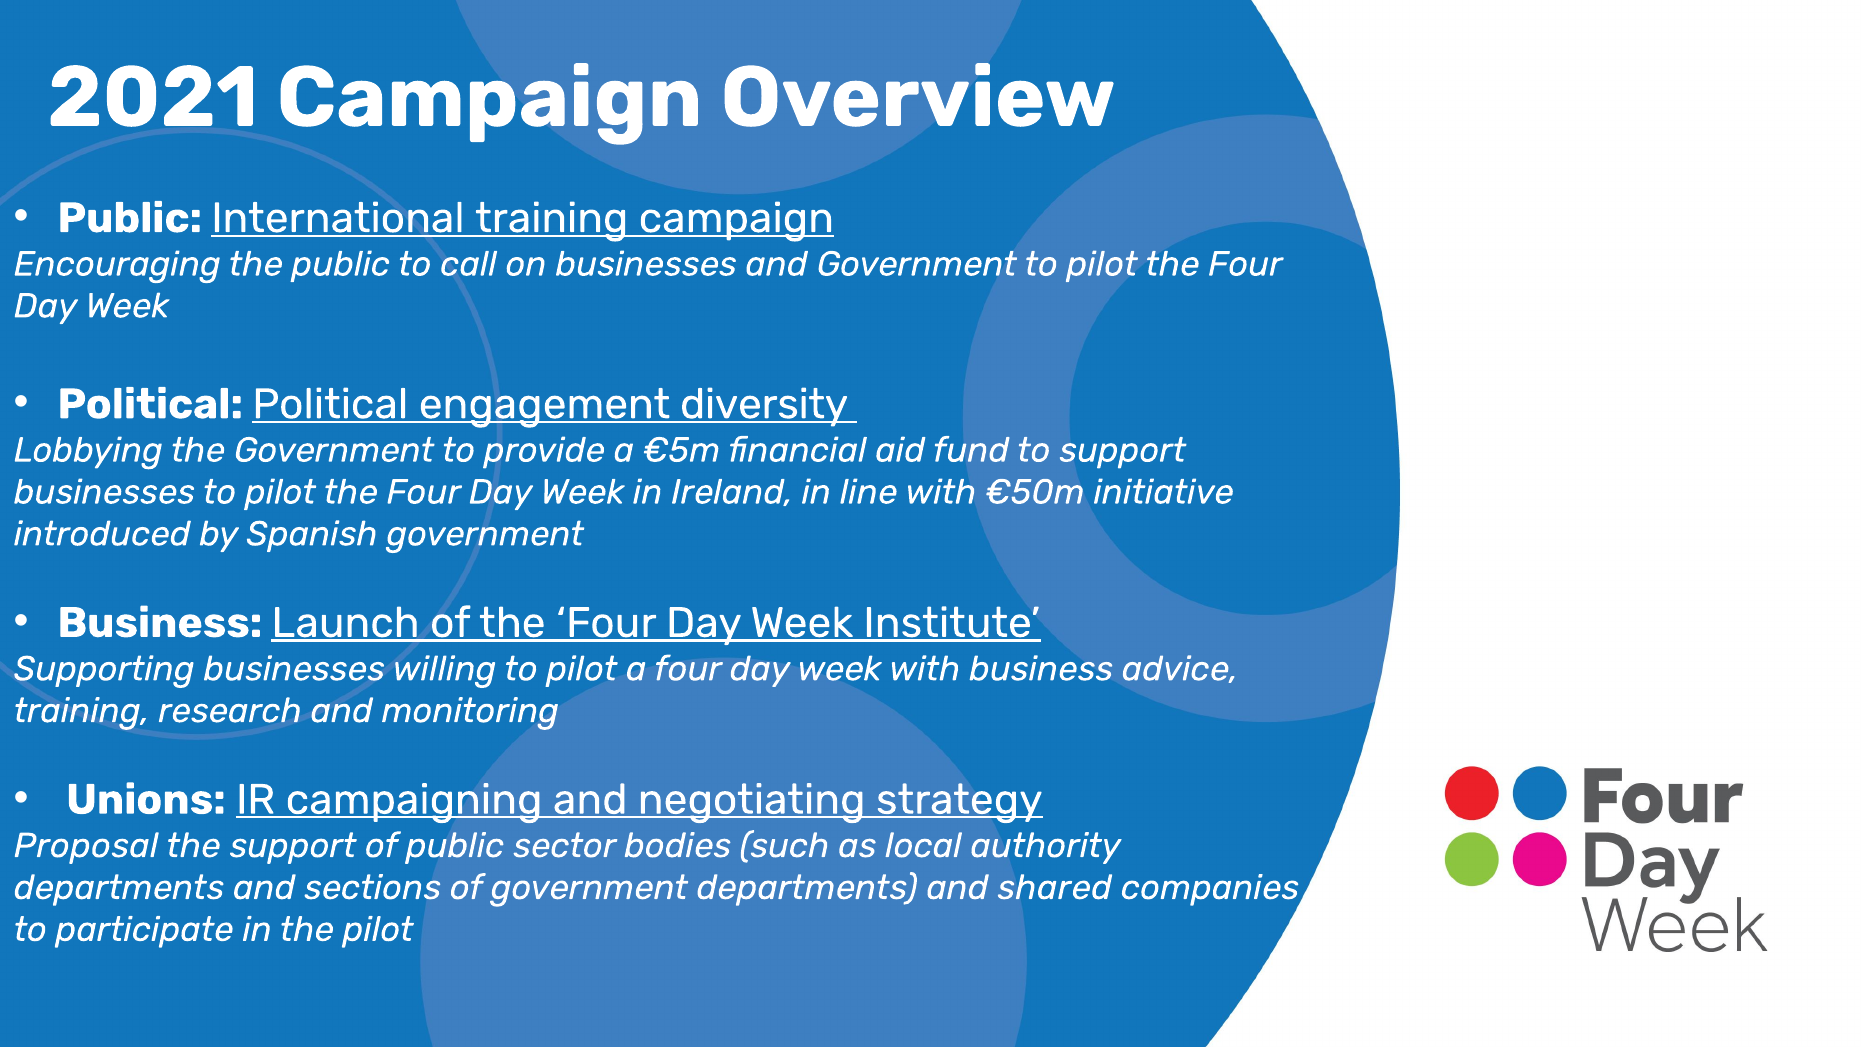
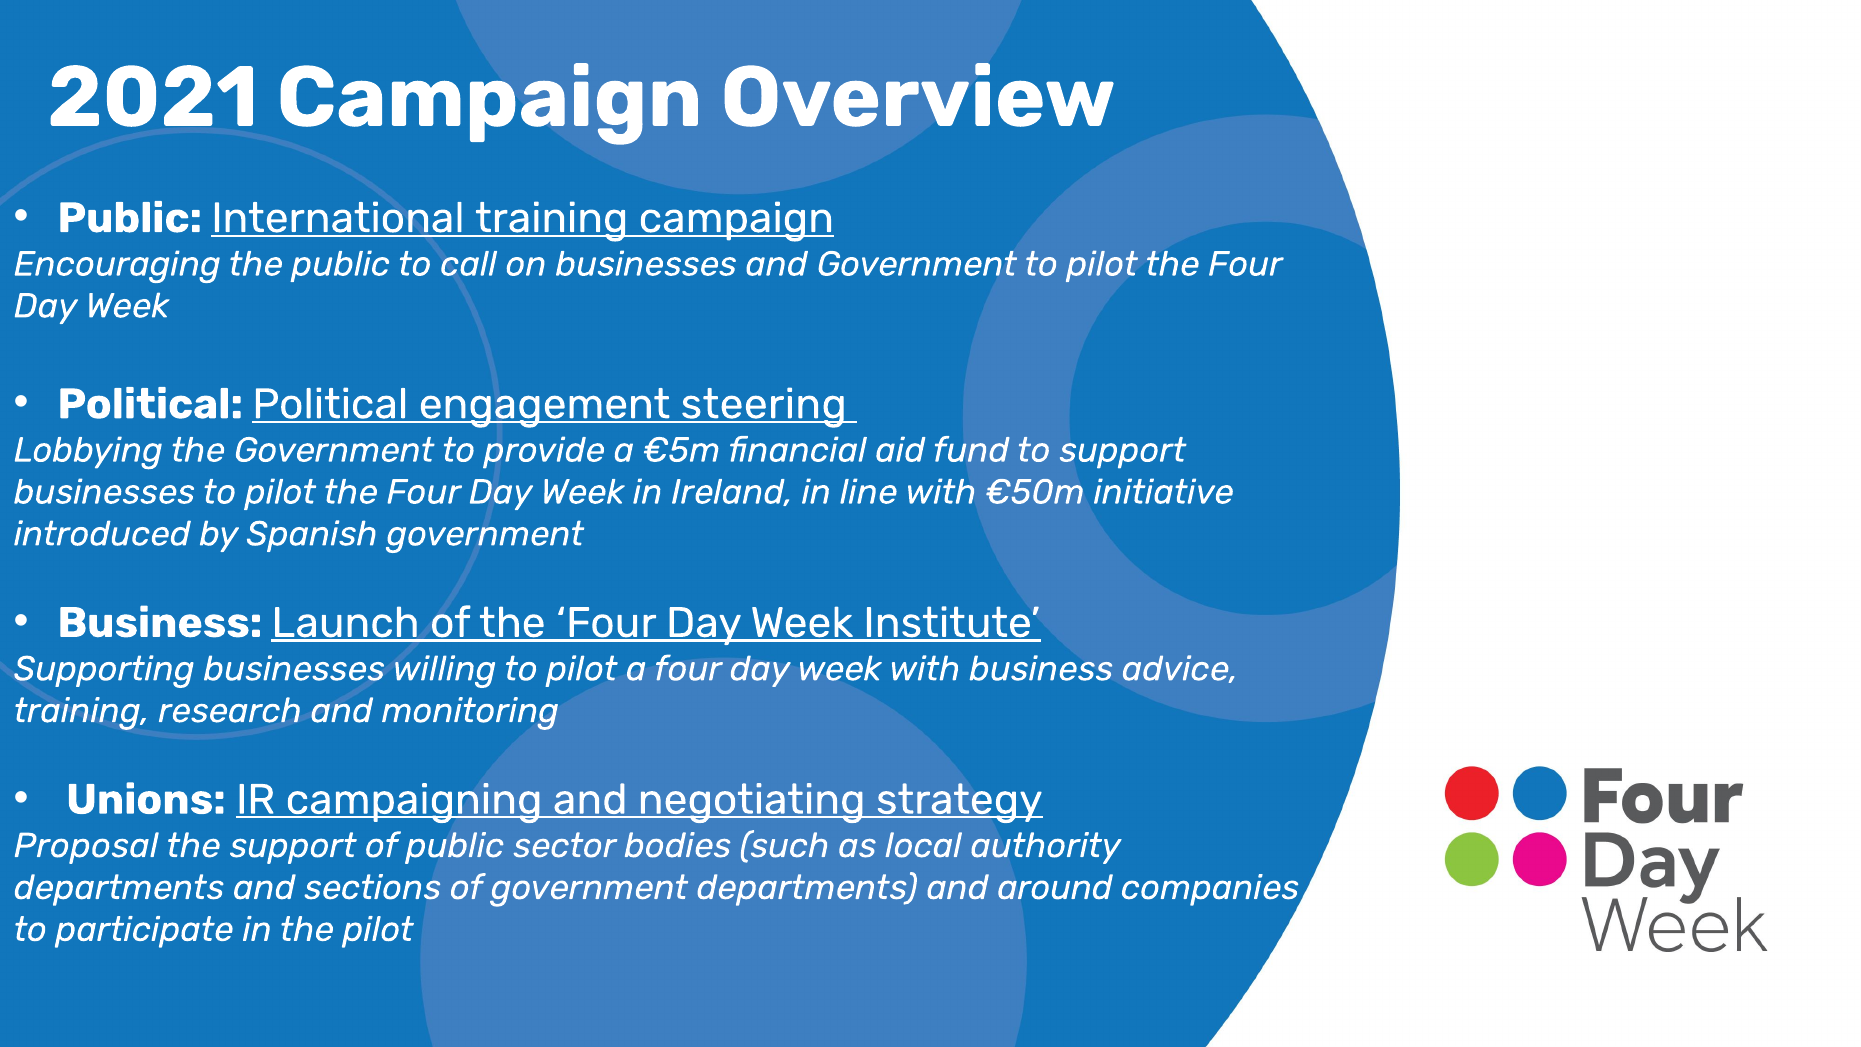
diversity: diversity -> steering (764, 404)
shared: shared -> around (1055, 887)
